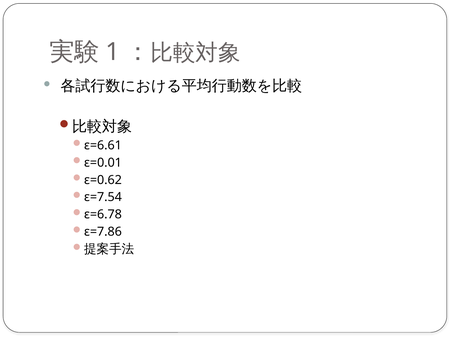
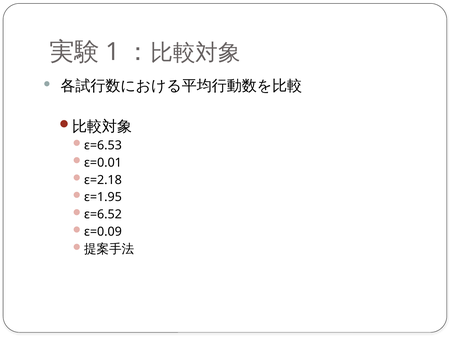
ε=6.61: ε=6.61 -> ε=6.53 (103, 145)
ε=0.62: ε=0.62 -> ε=2.18 (103, 180)
ε=7.54: ε=7.54 -> ε=1.95 (103, 198)
ε=6.78: ε=6.78 -> ε=6.52 (103, 215)
ε=7.86: ε=7.86 -> ε=0.09 (103, 232)
